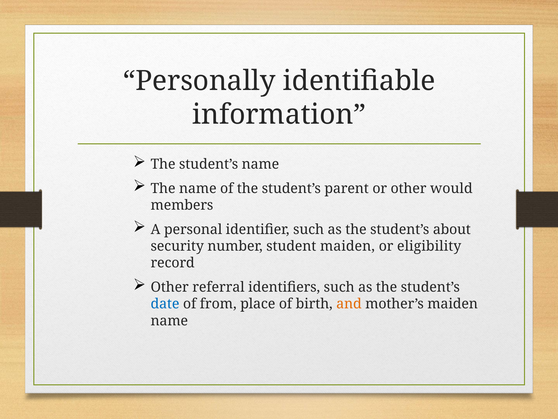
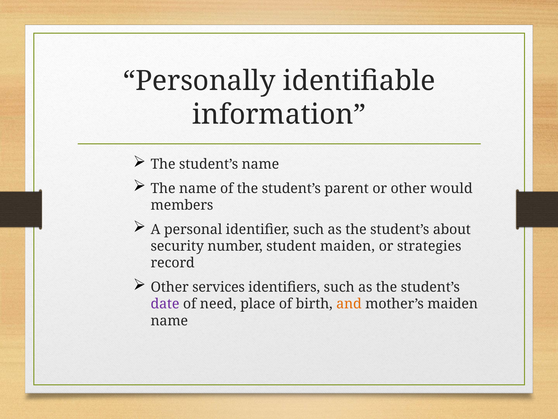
eligibility: eligibility -> strategies (429, 246)
referral: referral -> services (219, 287)
date colour: blue -> purple (165, 304)
from: from -> need (218, 304)
